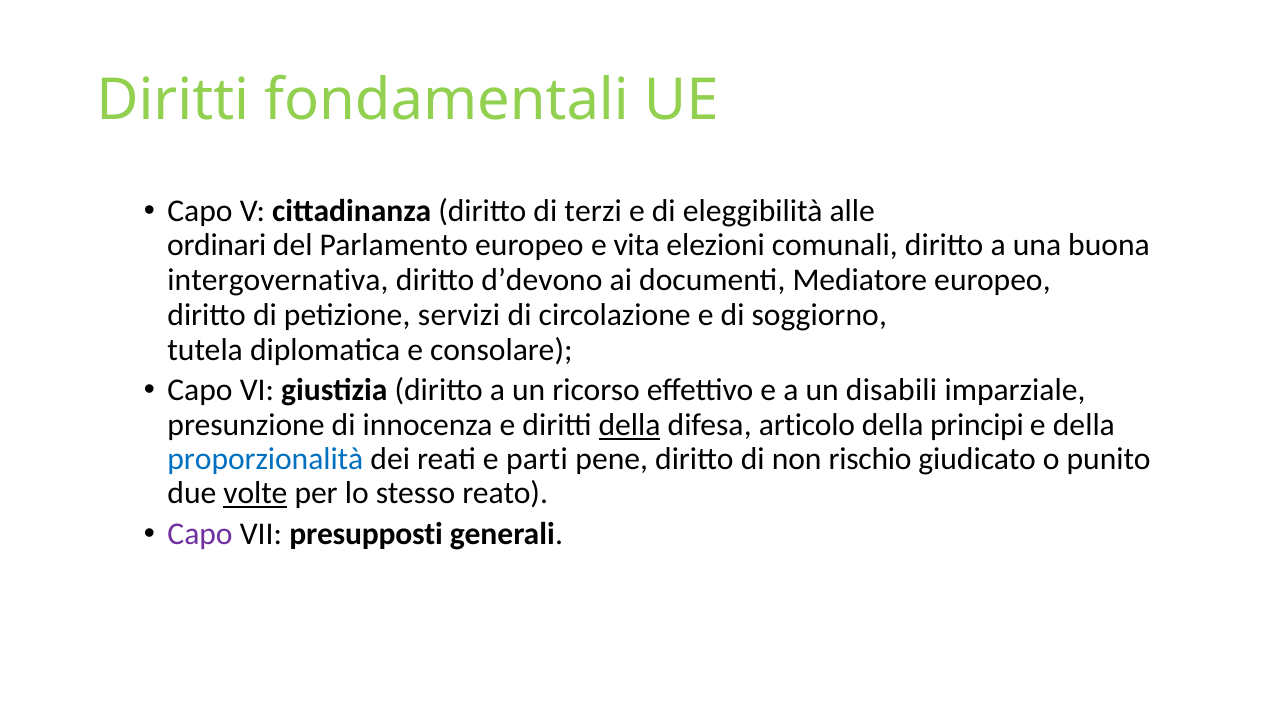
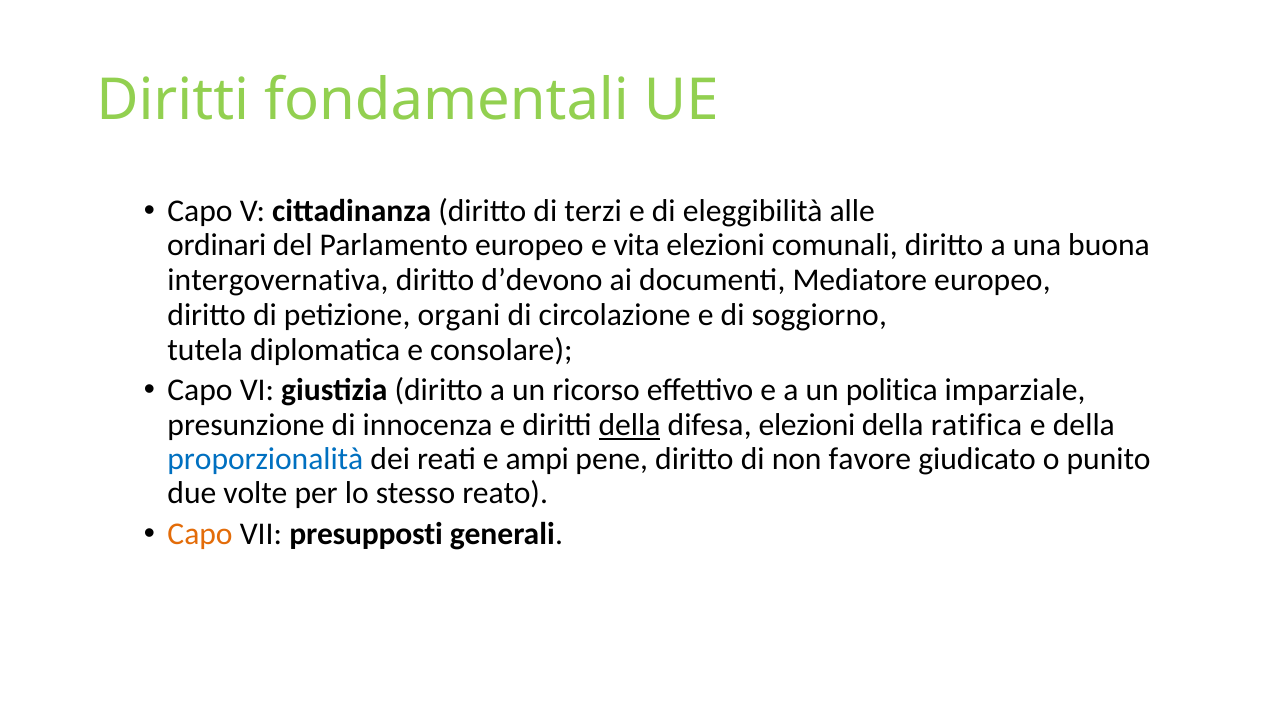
servizi: servizi -> organi (459, 315)
disabili: disabili -> politica (892, 390)
difesa articolo: articolo -> elezioni (807, 425)
principi: principi -> ratifica (977, 425)
parti: parti -> ampi (537, 459)
rischio: rischio -> favore (870, 459)
volte underline: present -> none (255, 493)
Capo colour: purple -> orange (200, 534)
